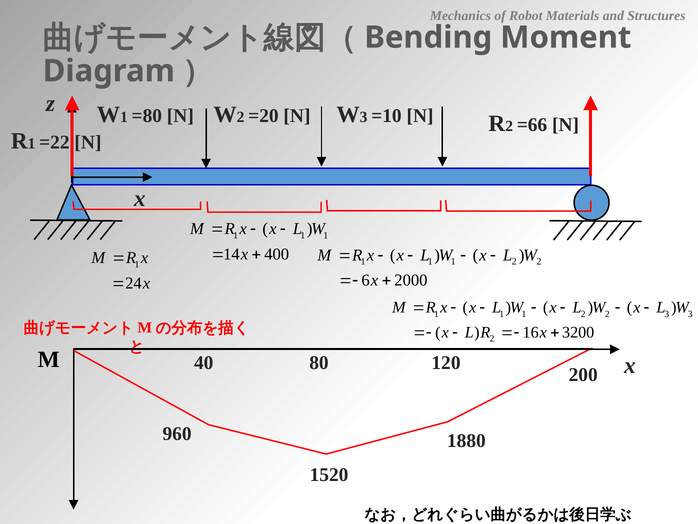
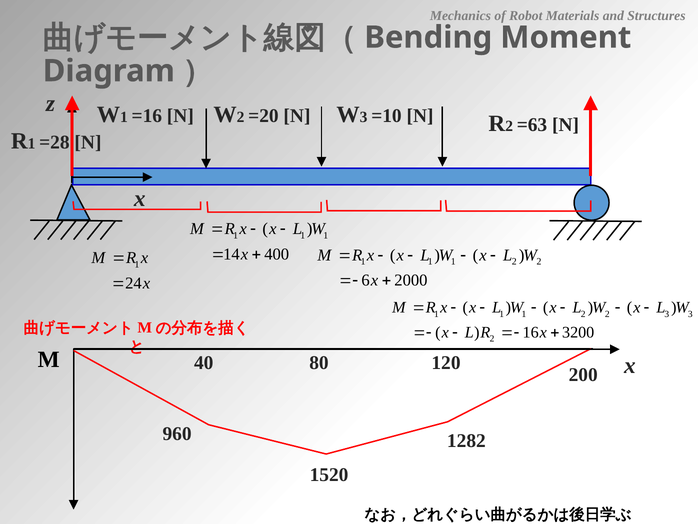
=80: =80 -> =16 (147, 116)
=66: =66 -> =63 (532, 125)
=22: =22 -> =28 (54, 142)
1880: 1880 -> 1282 (466, 440)
